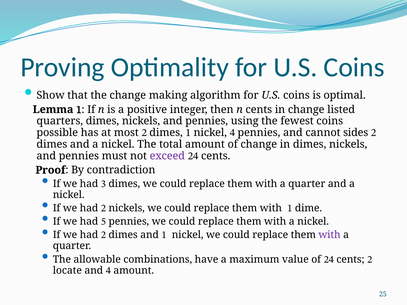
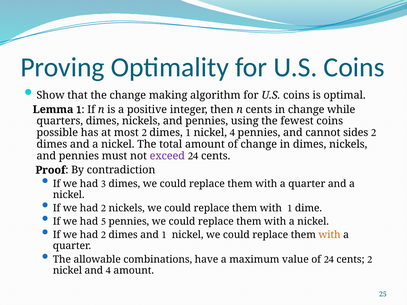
listed: listed -> while (341, 110)
with colour: purple -> orange (330, 235)
locate: locate -> nickel (67, 271)
